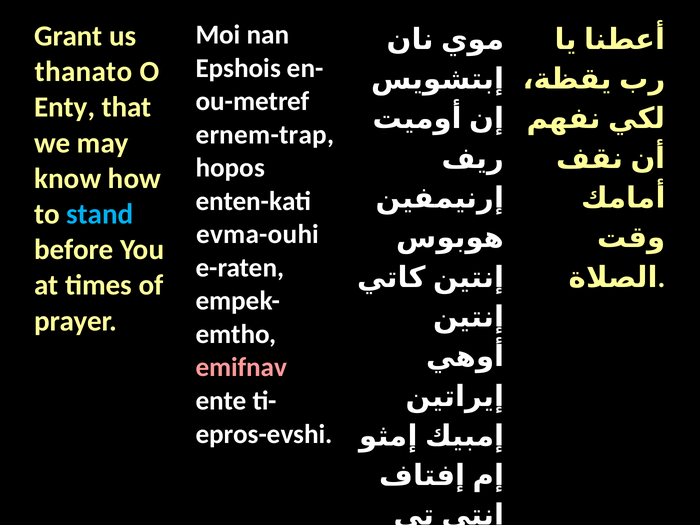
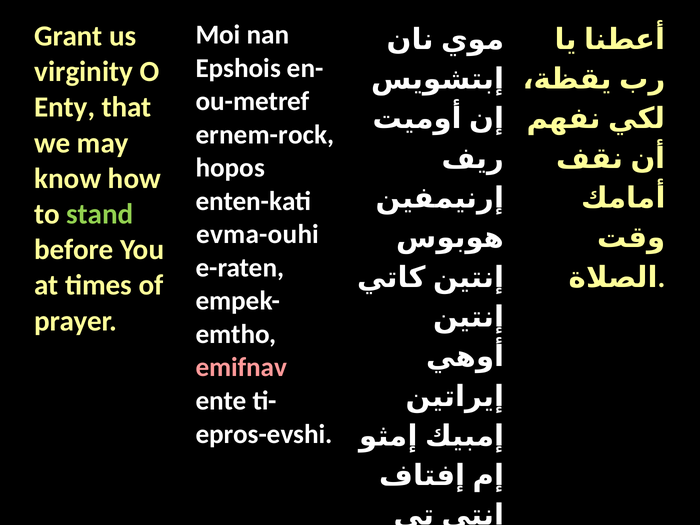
thanato: thanato -> virginity (84, 72)
ernem-trap: ernem-trap -> ernem-rock (265, 135)
stand colour: light blue -> light green (100, 214)
